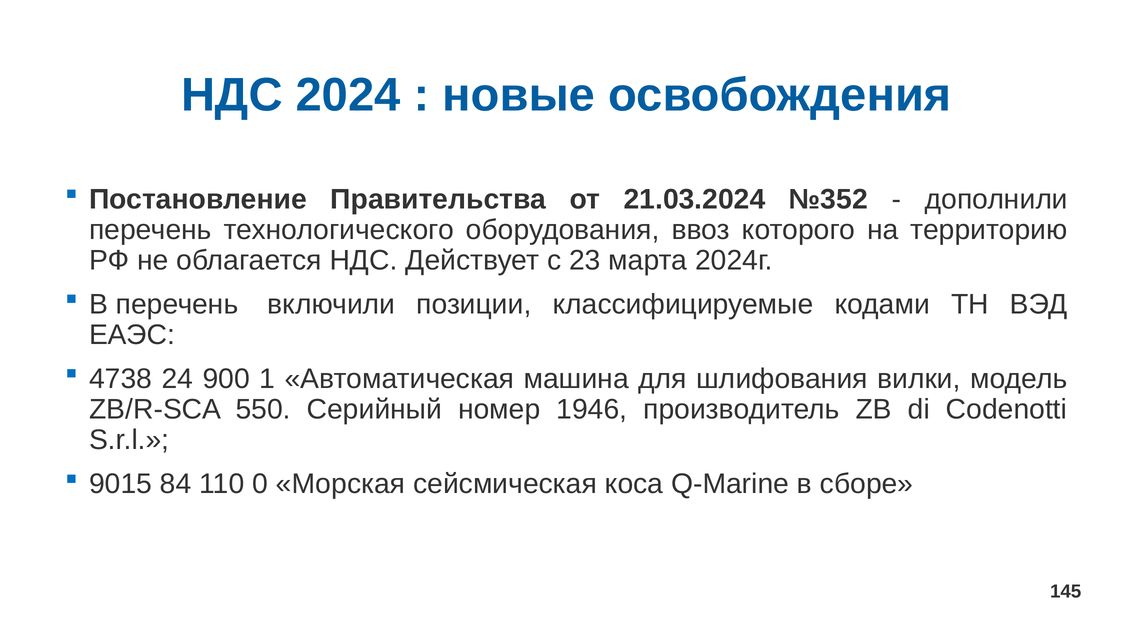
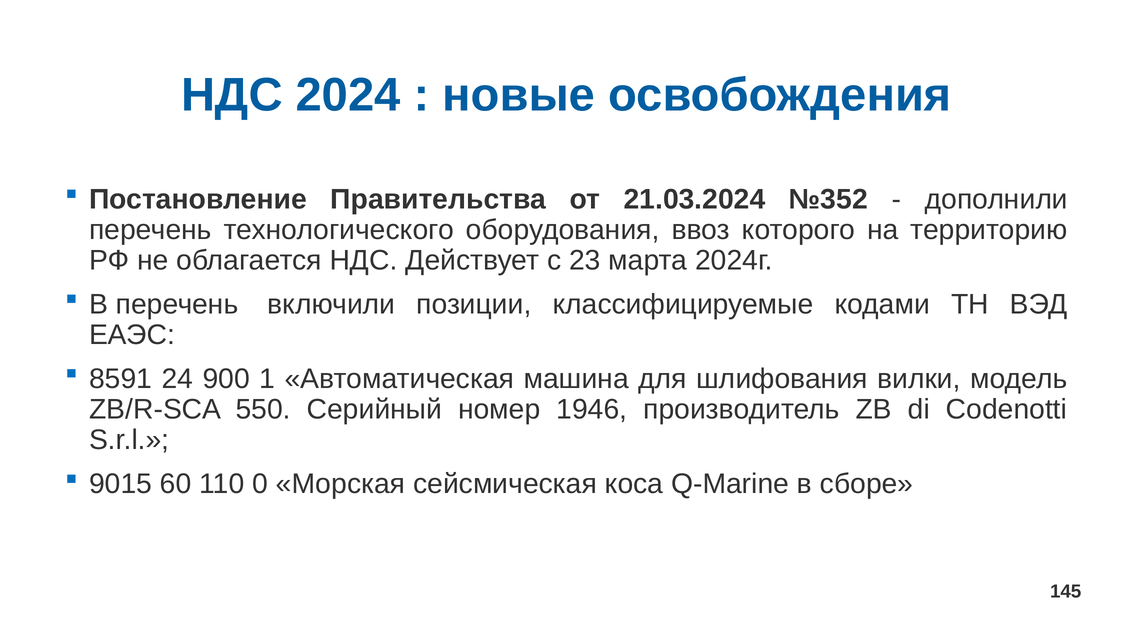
4738: 4738 -> 8591 (121, 379)
84: 84 -> 60 (176, 484)
